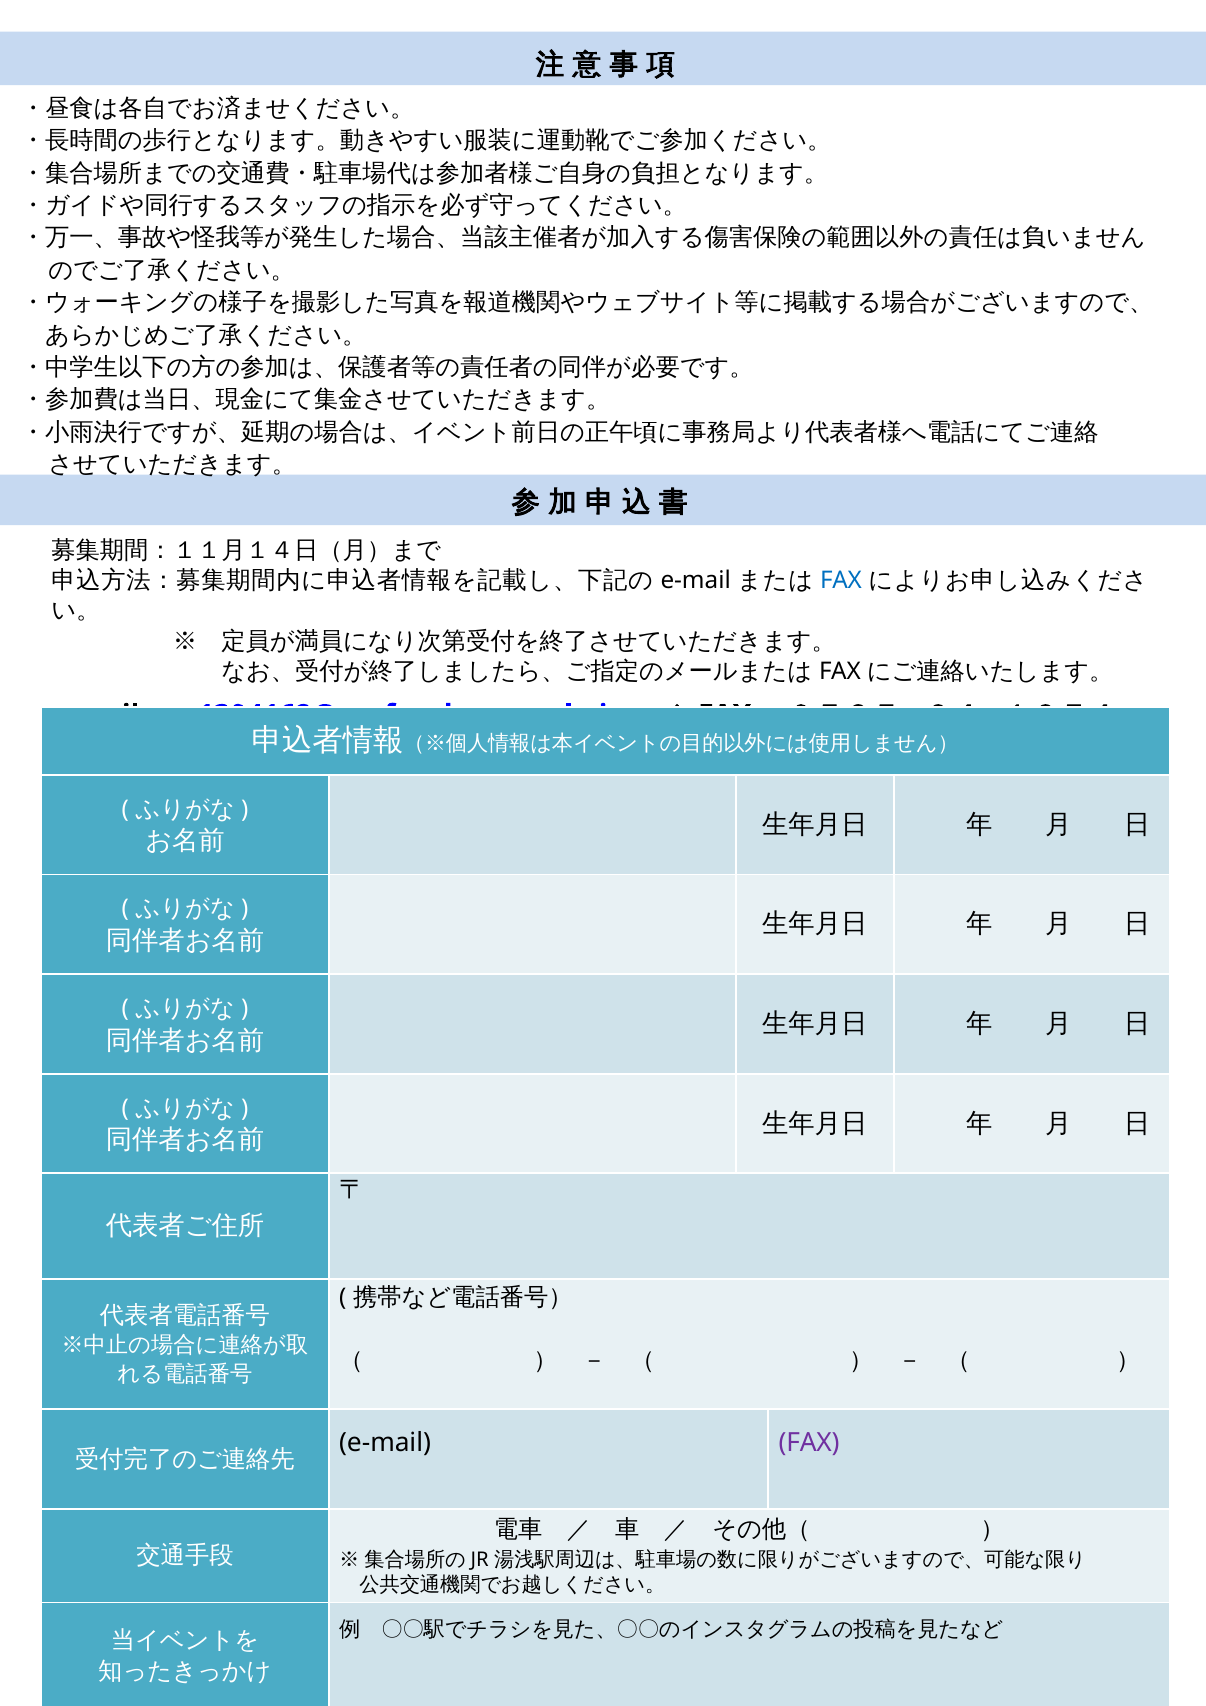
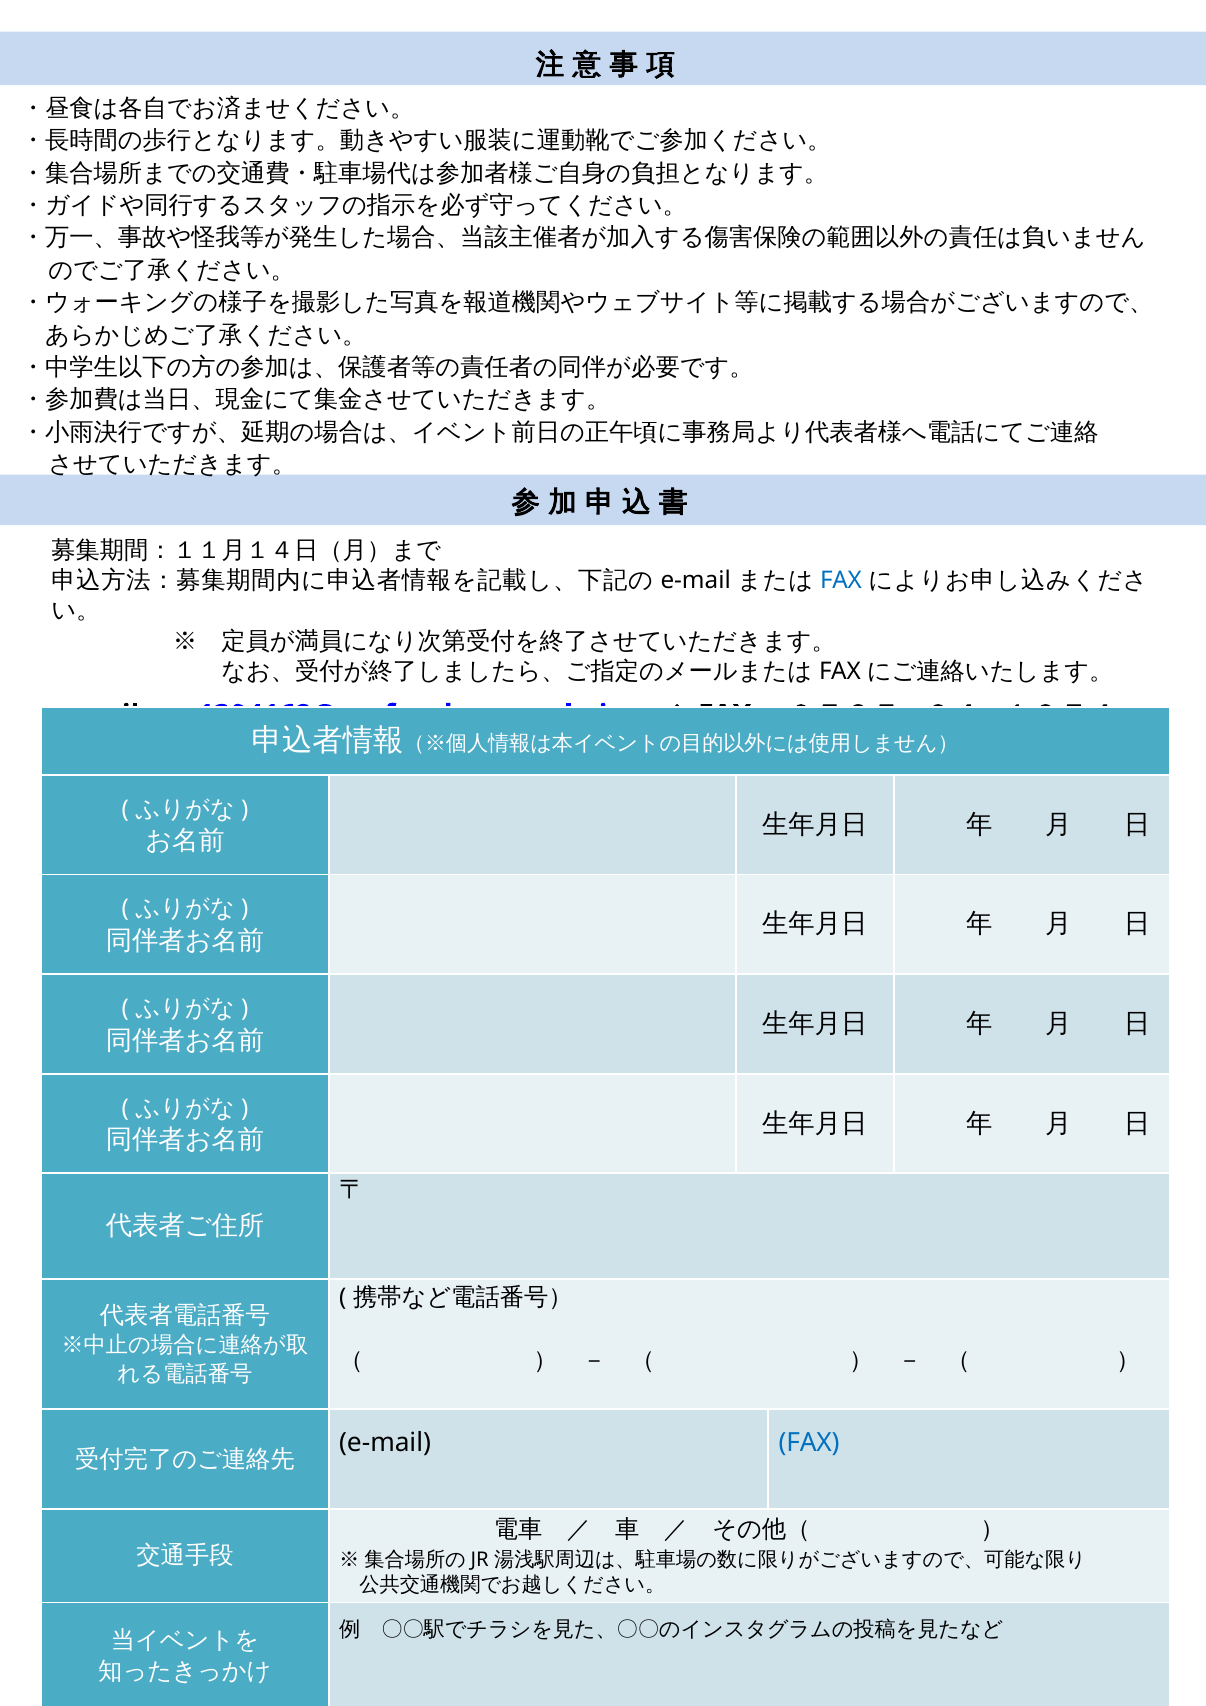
FAX colour: purple -> blue (809, 1442)
